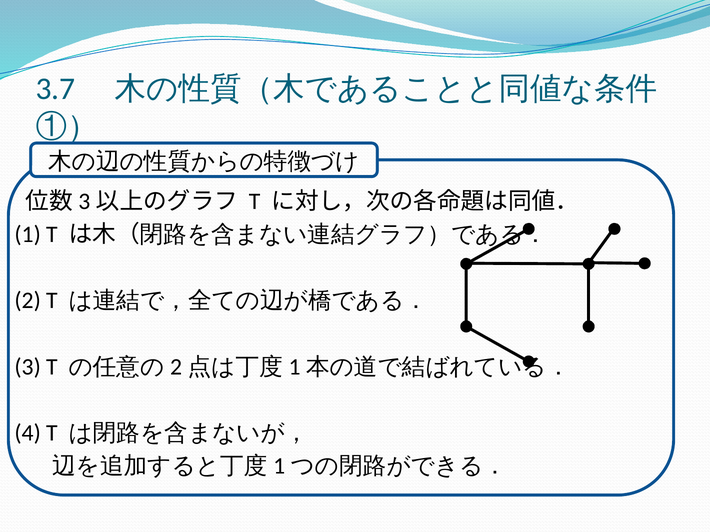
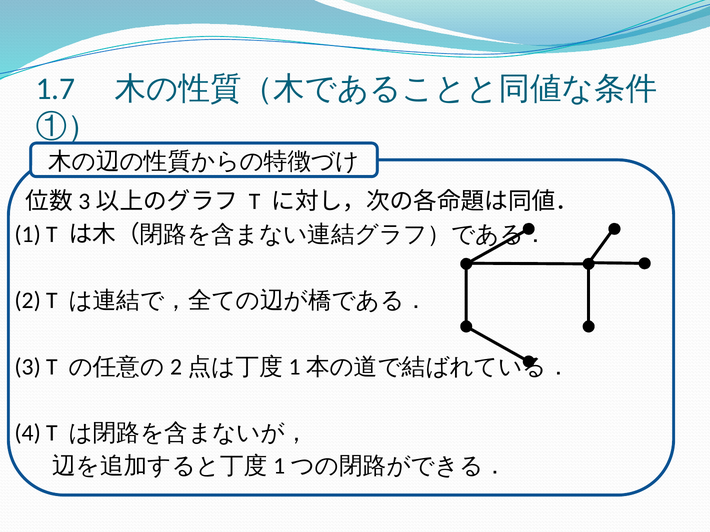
3.7: 3.7 -> 1.7 (55, 89)
